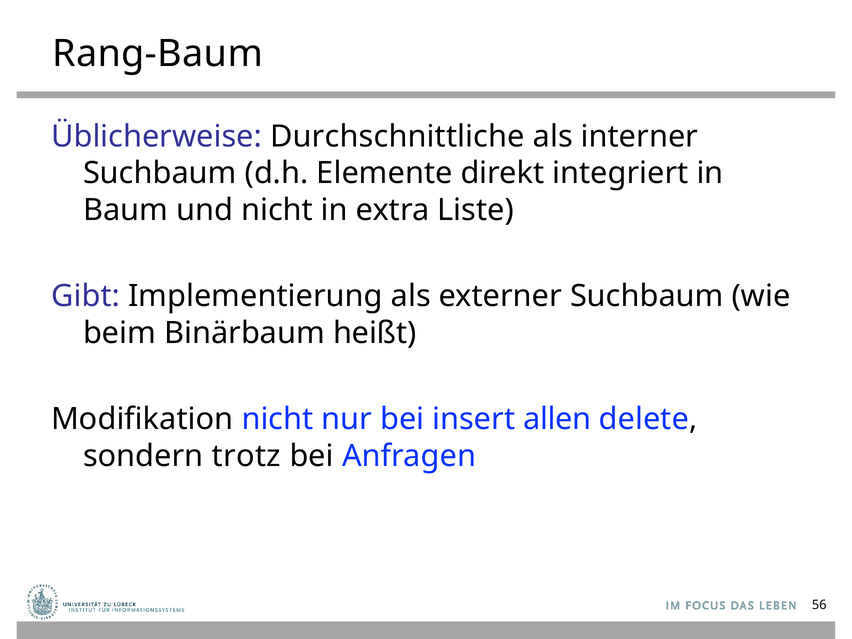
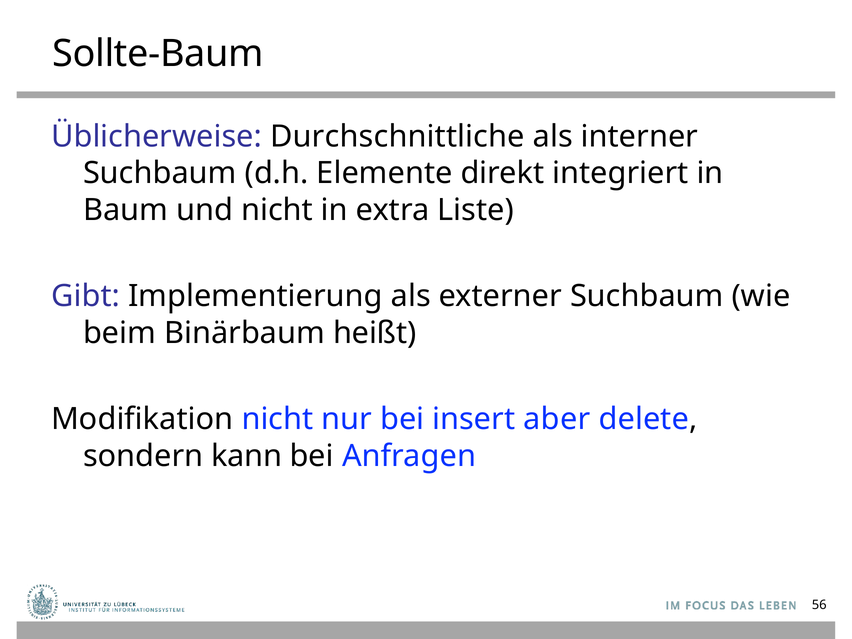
Rang-Baum: Rang-Baum -> Sollte-Baum (158, 54)
allen: allen -> aber (557, 419)
trotz: trotz -> kann (247, 456)
